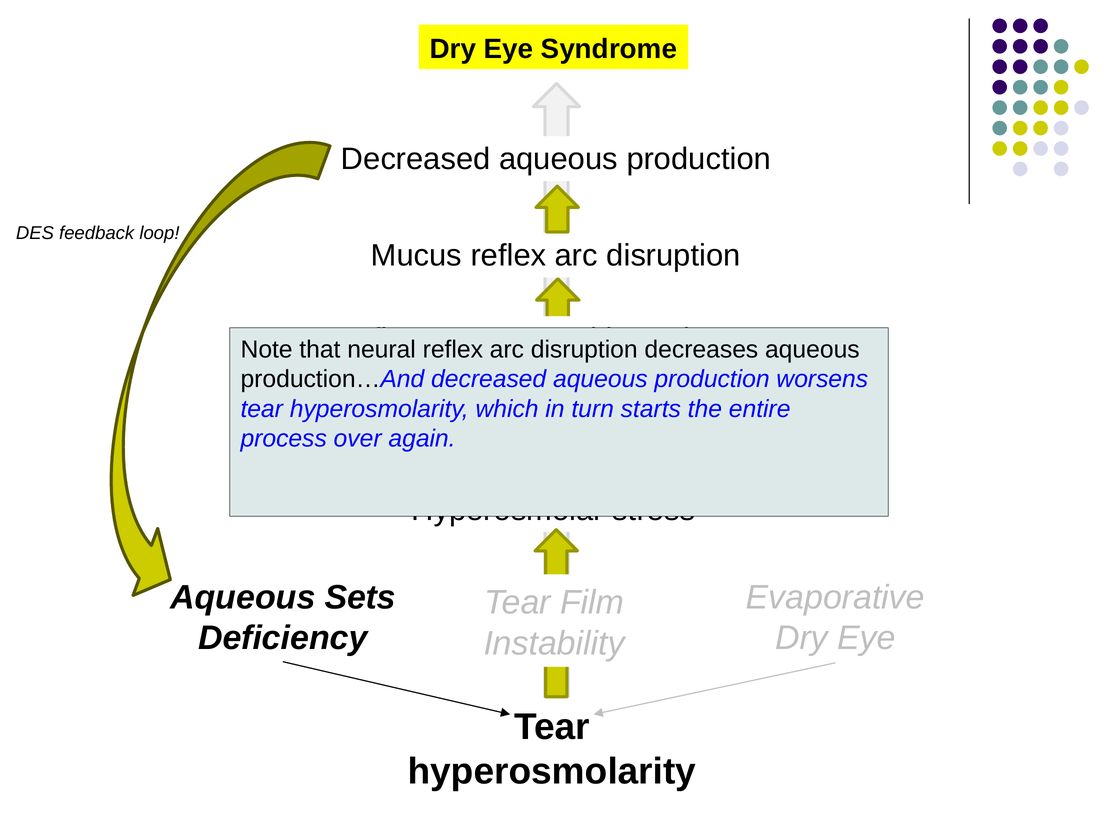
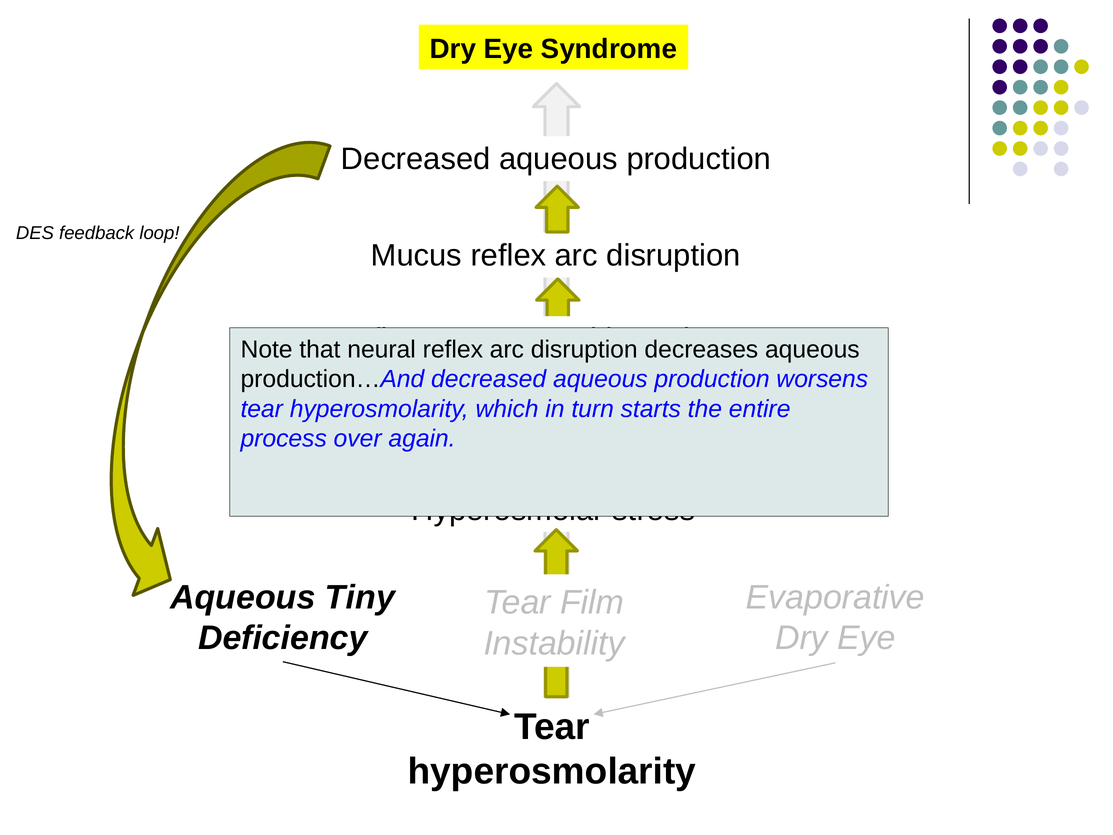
Sets: Sets -> Tiny (360, 597)
